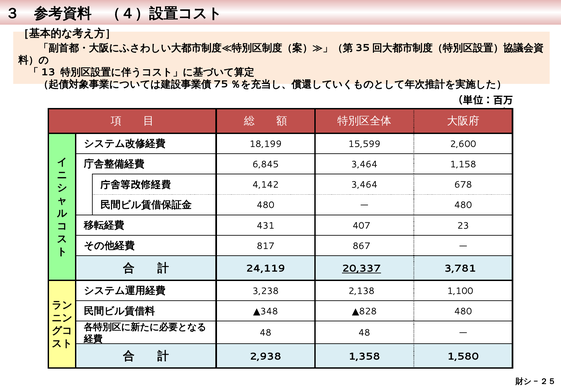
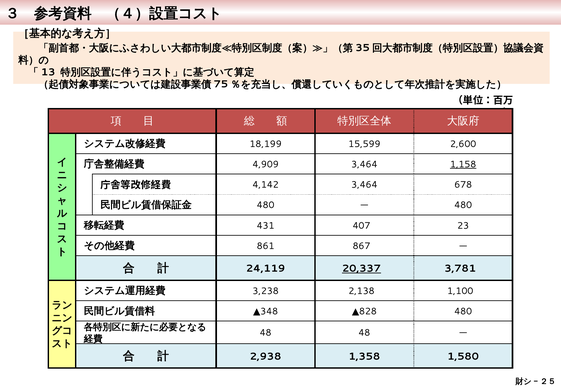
6,845: 6,845 -> 4,909 (266, 164)
1,158 underline: none -> present (463, 164)
817: 817 -> 861 (266, 246)
